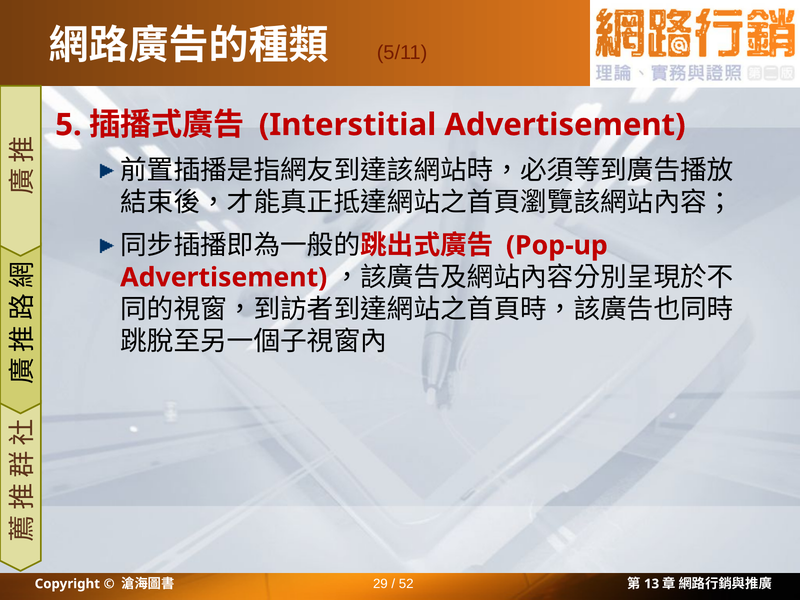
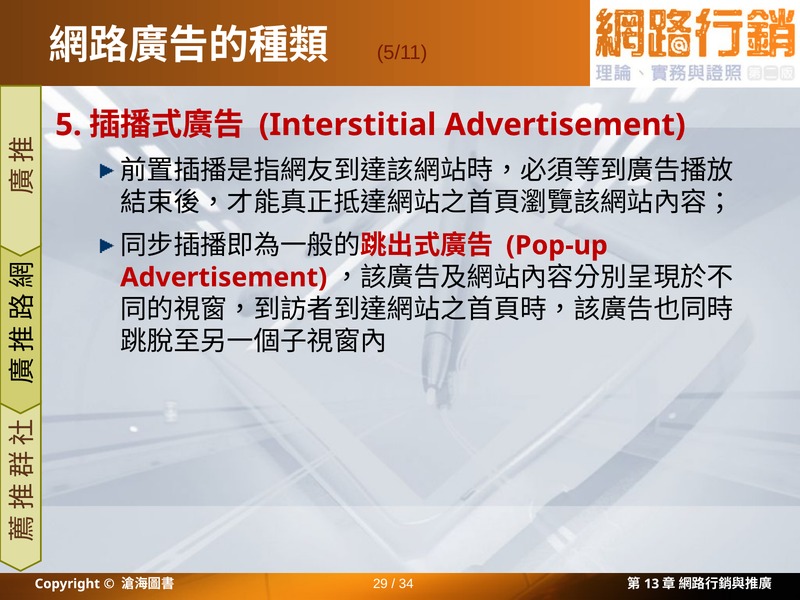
52: 52 -> 34 (406, 584)
